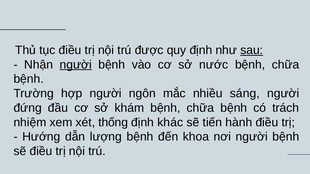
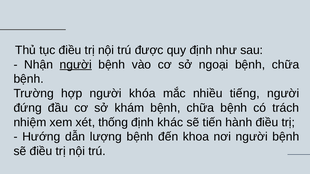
sau underline: present -> none (252, 50)
nước: nước -> ngoại (214, 65)
ngôn: ngôn -> khóa (142, 94)
sáng: sáng -> tiếng (245, 94)
